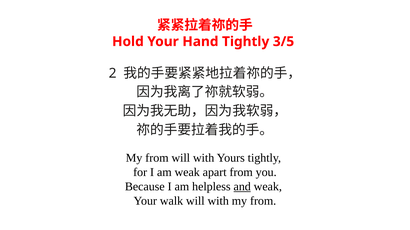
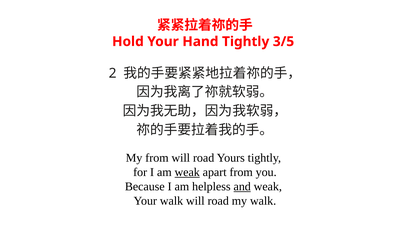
with: with -> road (204, 158)
weak underline: none -> present (187, 173)
with: with -> road (218, 201)
from: from -> walk (263, 201)
